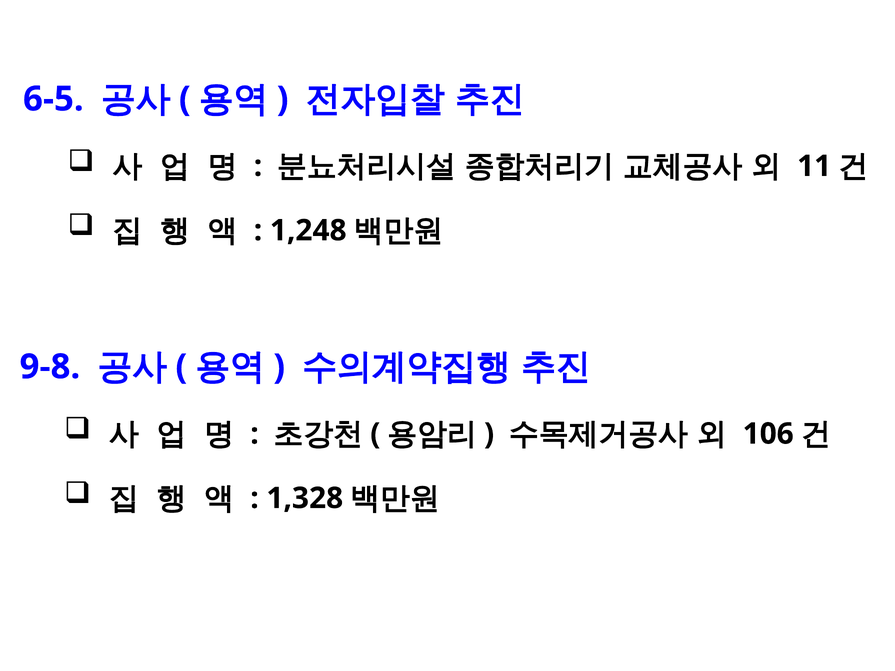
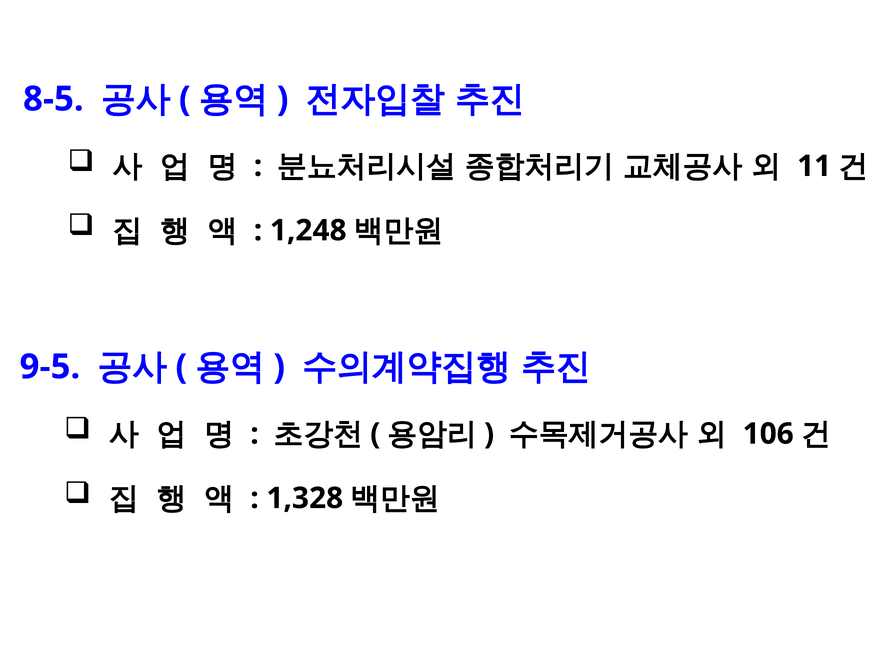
6-5: 6-5 -> 8-5 (53, 99)
9-8: 9-8 -> 9-5 (50, 367)
